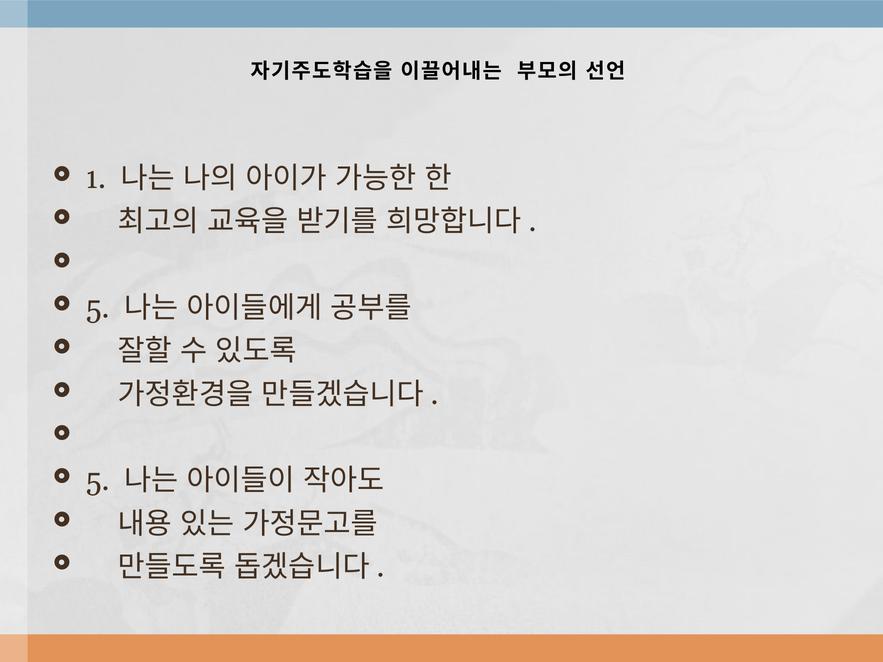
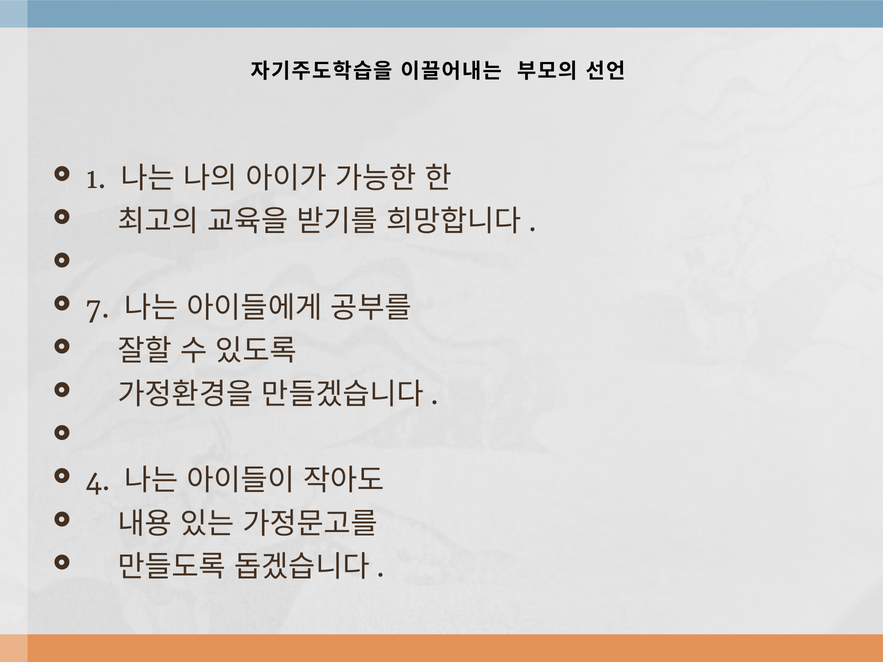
5: 5 -> 7 (98, 308)
5: 5 -> 4 (98, 481)
